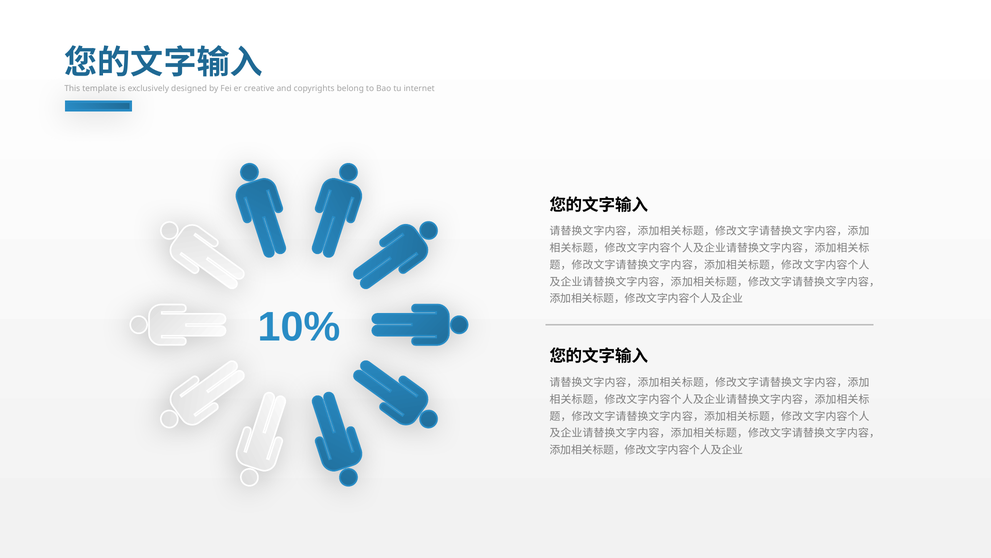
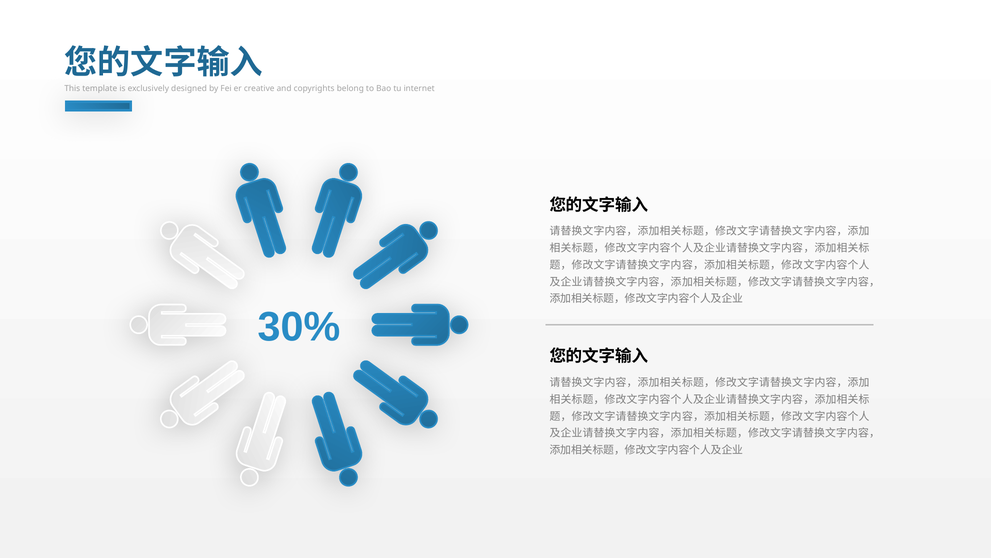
10%: 10% -> 30% (299, 327)
